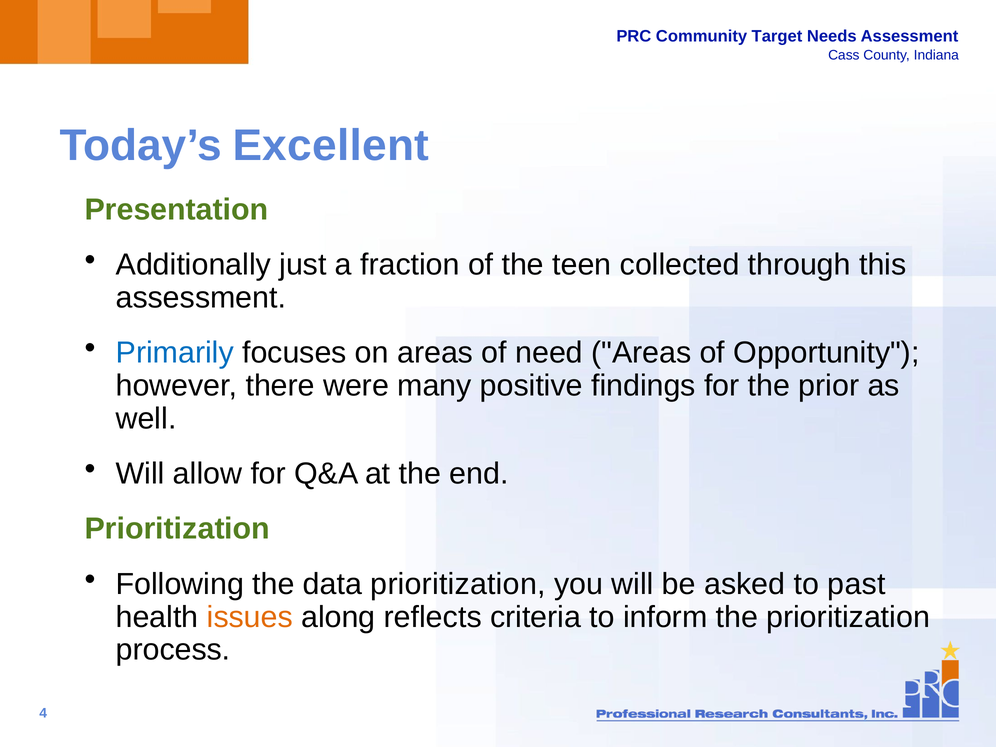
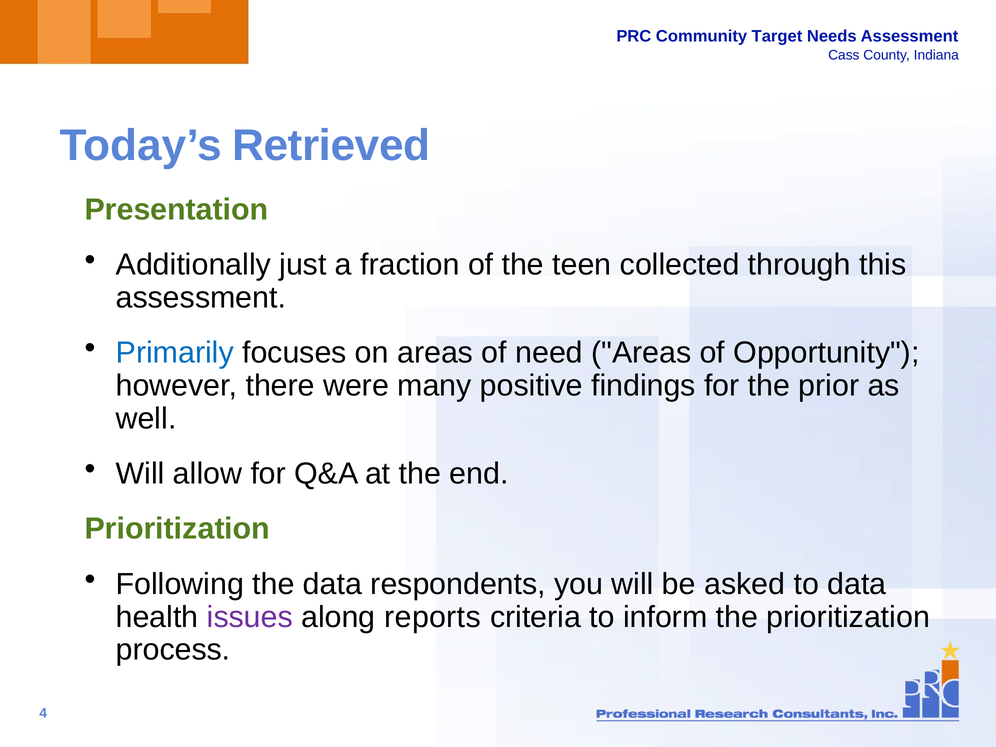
Excellent: Excellent -> Retrieved (331, 146)
data prioritization: prioritization -> respondents (458, 584)
to past: past -> data (857, 584)
issues colour: orange -> purple (250, 617)
reflects: reflects -> reports (433, 617)
